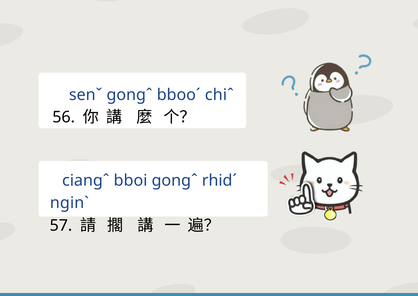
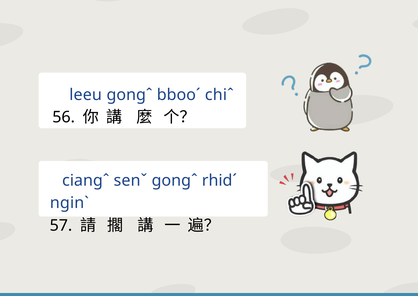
senˇ: senˇ -> leeu (86, 95)
bboi: bboi -> senˇ (131, 181)
